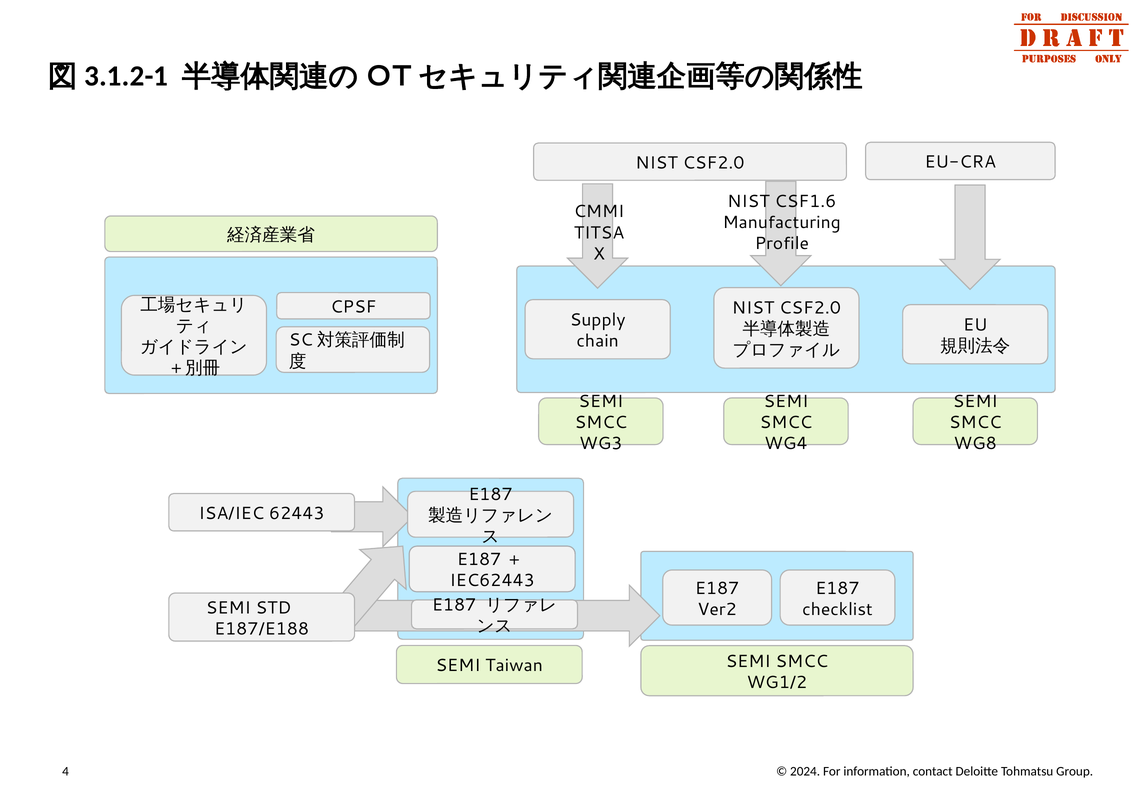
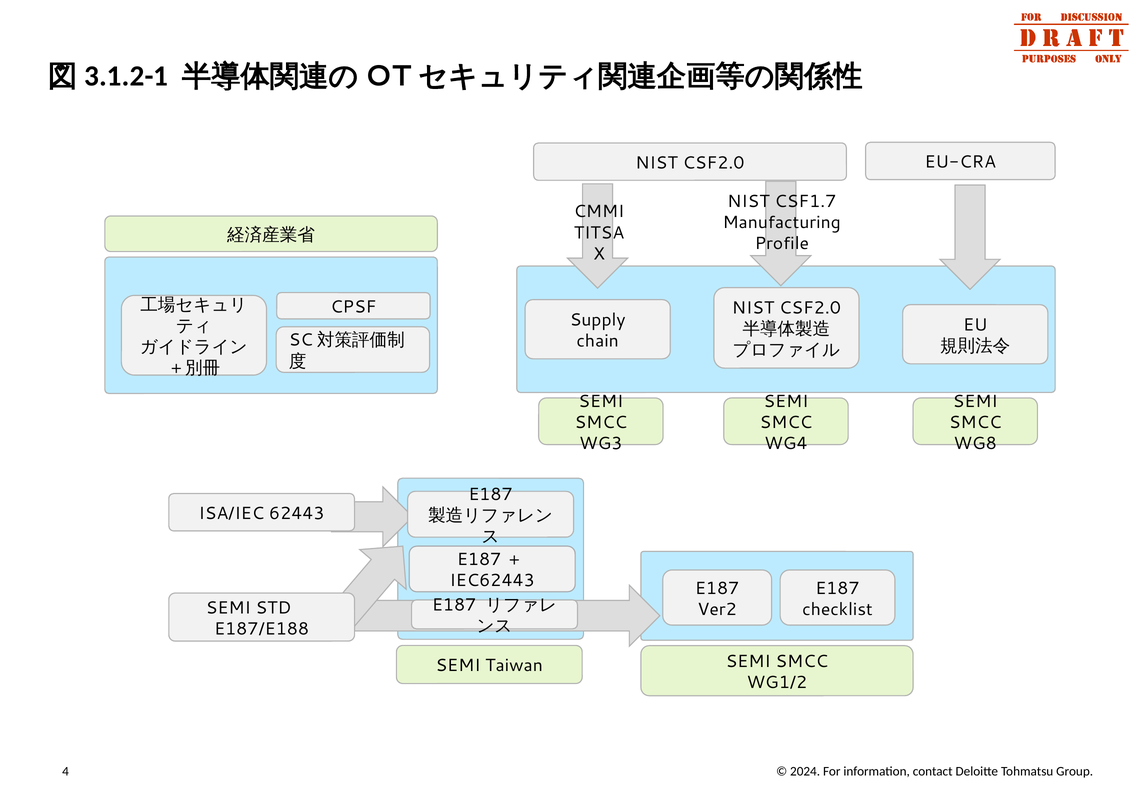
CSF1.6: CSF1.6 -> CSF1.7 (805, 201)
